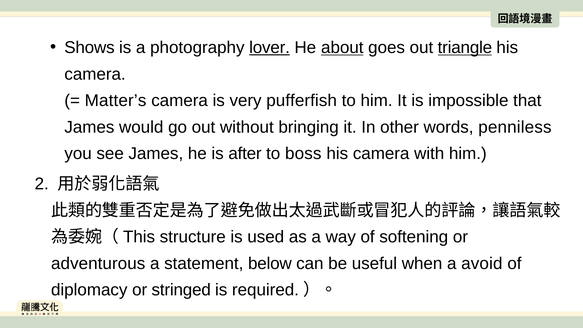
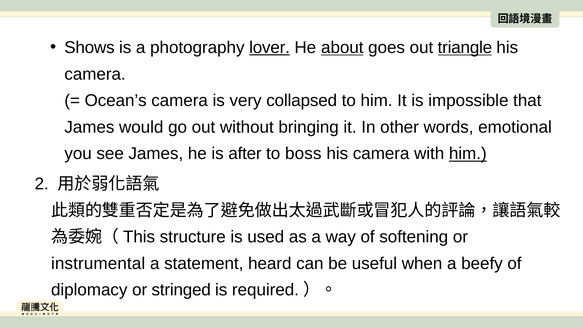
Matter’s: Matter’s -> Ocean’s (116, 101)
pufferfish: pufferfish -> collapsed (302, 101)
penniless: penniless -> emotional (515, 127)
him underline: none -> present (468, 154)
adventurous: adventurous -> instrumental (98, 263)
below: below -> heard (270, 263)
avoid: avoid -> beefy (482, 263)
